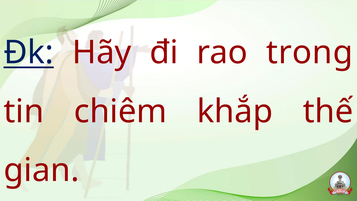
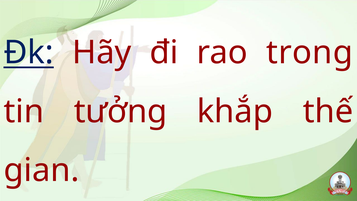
chiêm: chiêm -> tưởng (121, 111)
